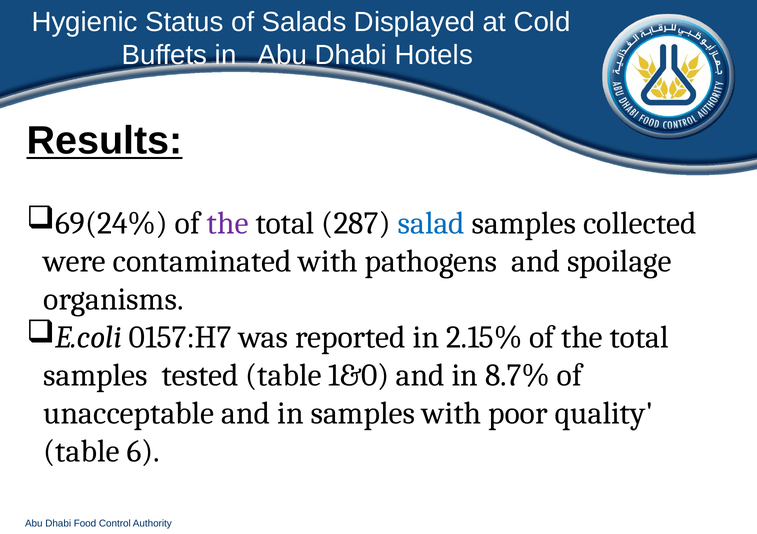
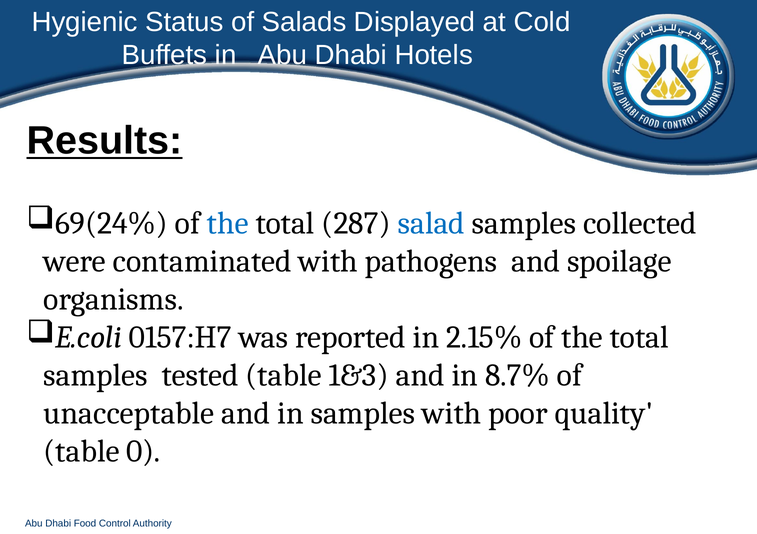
the colour: purple -> blue (228, 223)
1&0: 1&0 -> 1&3 (359, 375)
6: 6 -> 0 (143, 451)
